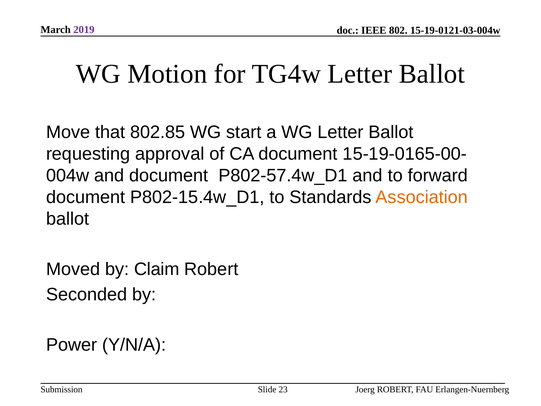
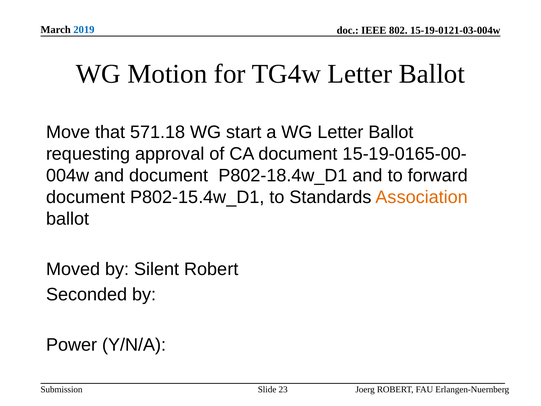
2019 colour: purple -> blue (84, 30)
802.85: 802.85 -> 571.18 (158, 132)
P802-57.4w_D1: P802-57.4w_D1 -> P802-18.4w_D1 (283, 175)
Claim: Claim -> Silent (157, 269)
